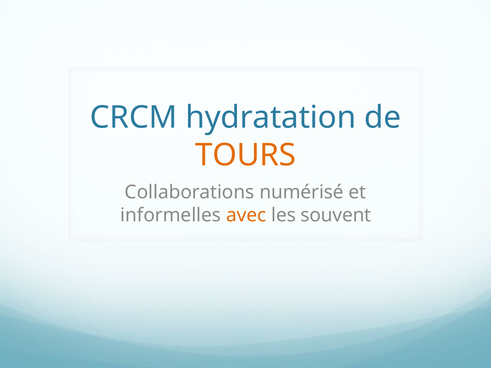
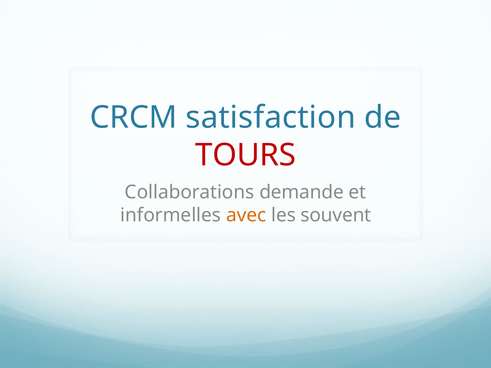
hydratation: hydratation -> satisfaction (271, 118)
TOURS colour: orange -> red (246, 155)
numérisé: numérisé -> demande (302, 192)
